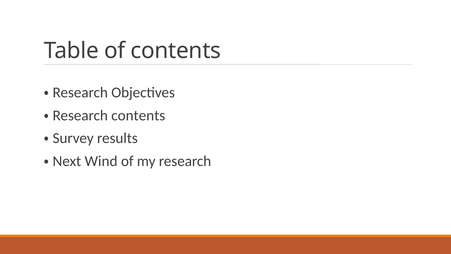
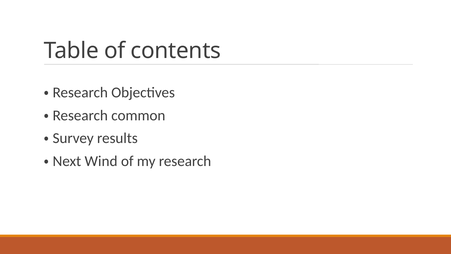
contents: contents -> common (138, 115)
